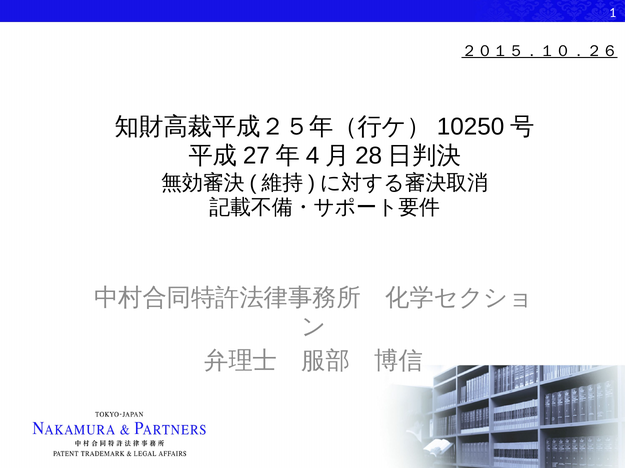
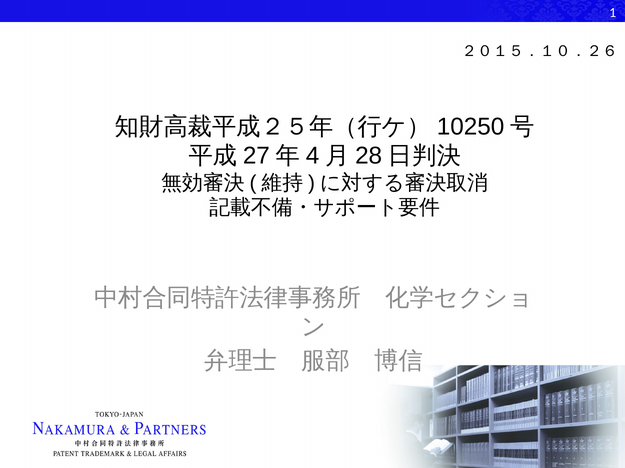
２０１５．１０．２６ underline: present -> none (540, 51)
